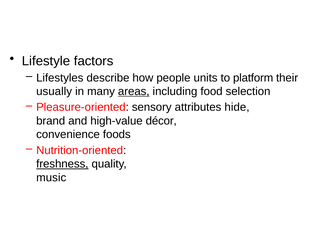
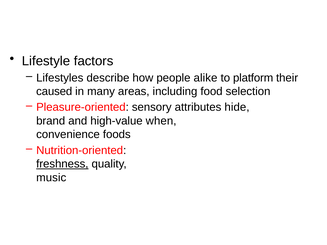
units: units -> alike (205, 78)
usually: usually -> caused (54, 91)
areas underline: present -> none (134, 91)
décor: décor -> when (161, 121)
